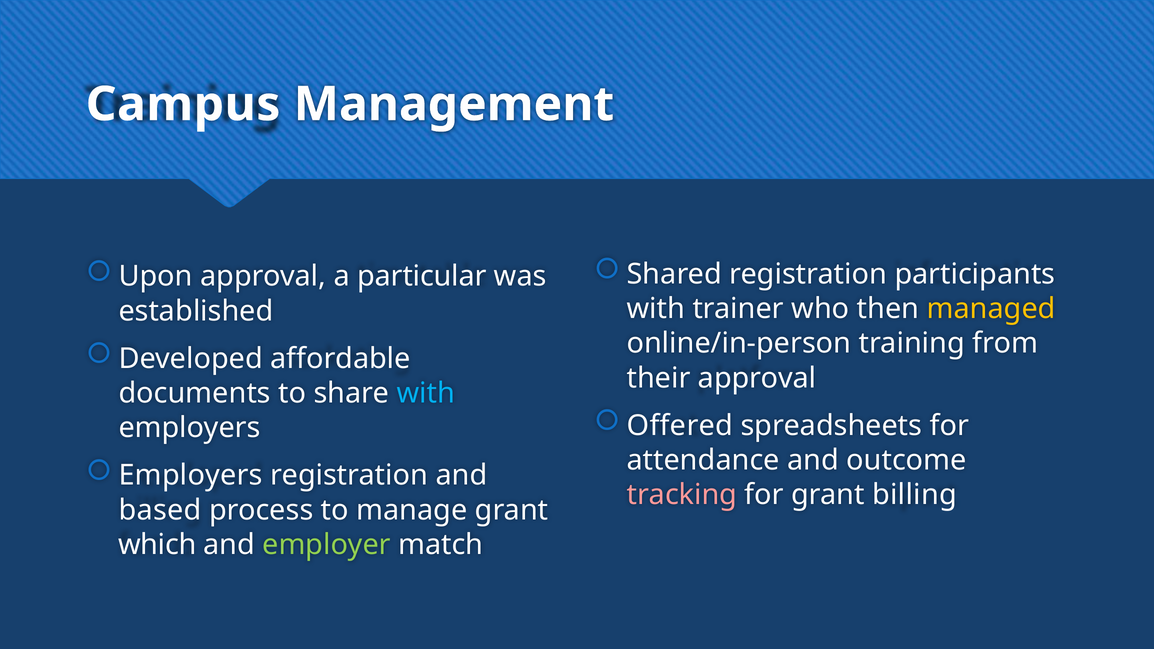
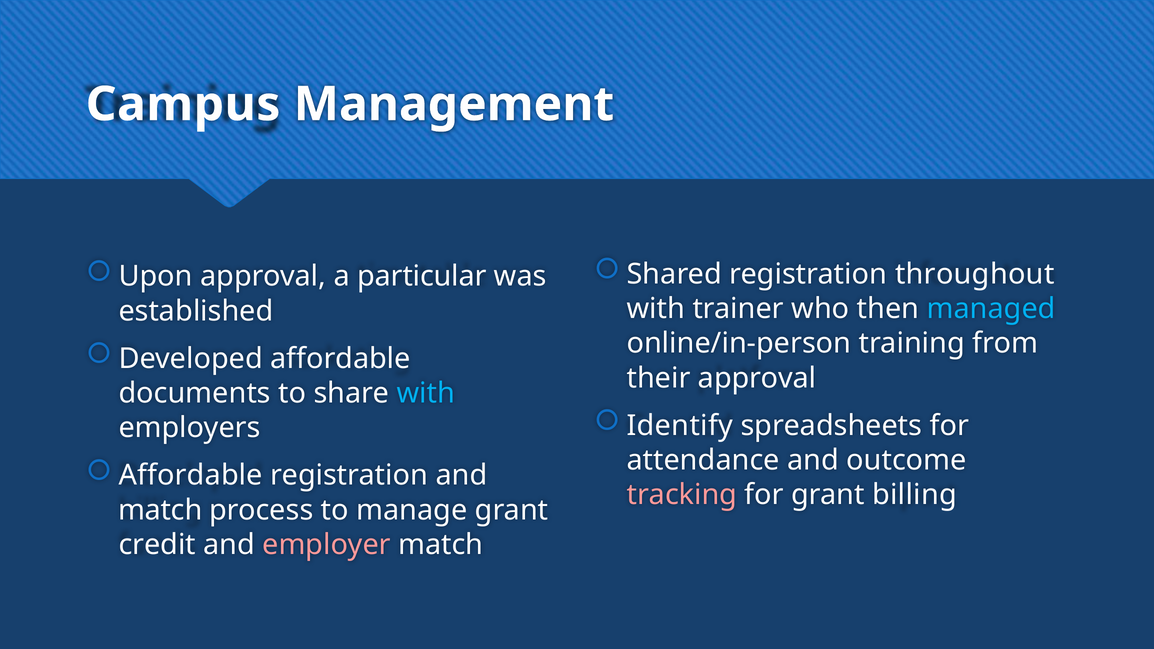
participants: participants -> throughout (975, 274)
managed colour: yellow -> light blue (991, 309)
Offered: Offered -> Identify (680, 426)
Employers: Employers -> Affordable (191, 475)
based: based -> match (160, 510)
which: which -> credit (157, 545)
employer colour: light green -> pink (327, 545)
